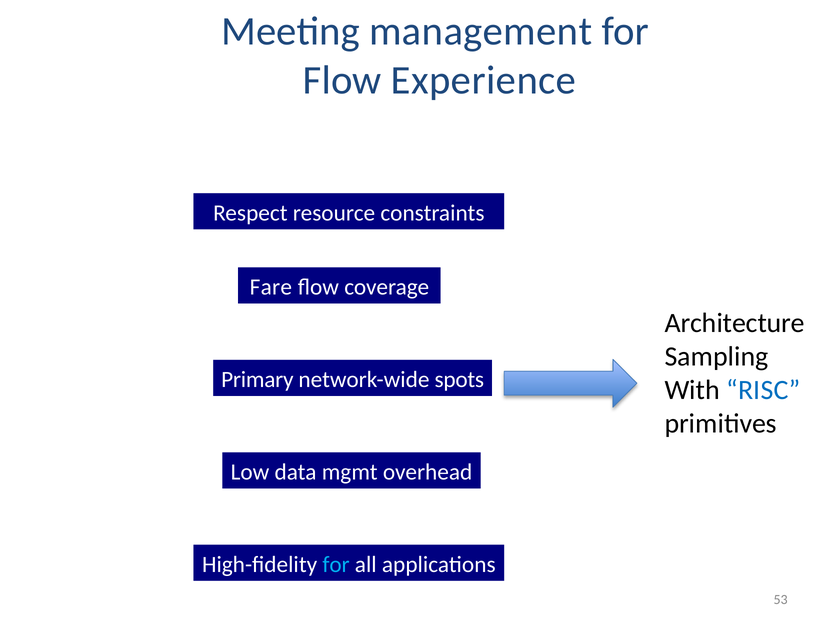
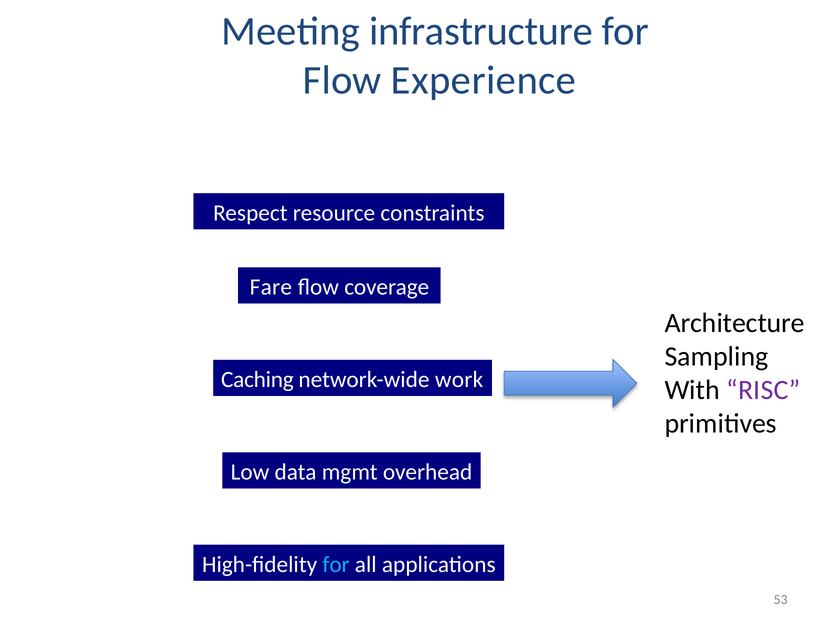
management: management -> infrastructure (481, 31)
Primary: Primary -> Caching (257, 380)
spots: spots -> work (459, 380)
RISC colour: blue -> purple (763, 390)
